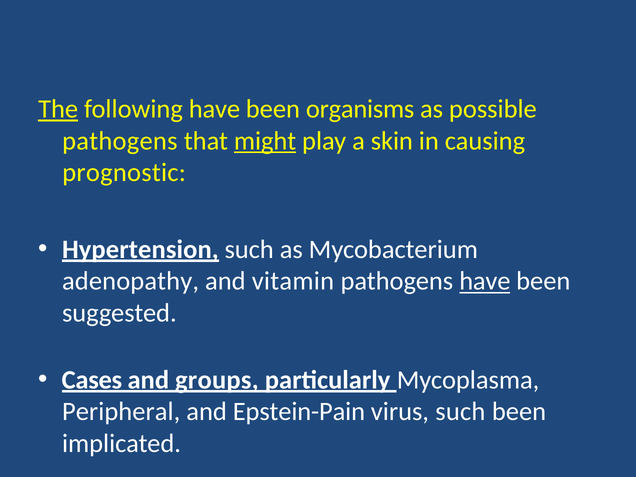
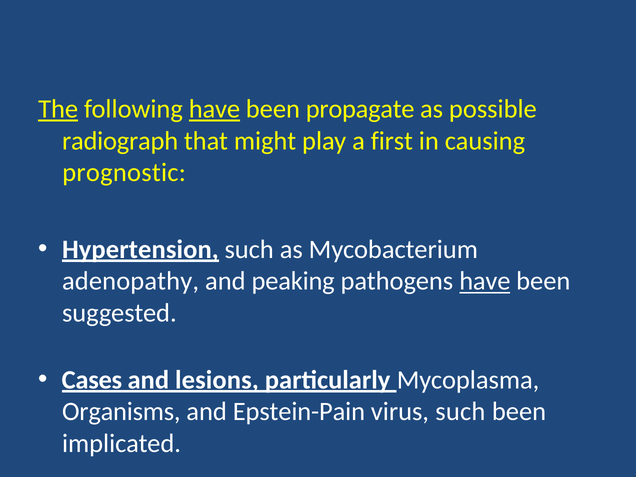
have underline: none -> present (214, 109)
organisms: organisms -> propagate (360, 109)
pathogens: pathogens -> radiograph (120, 141)
might underline: present -> none (265, 141)
skin: skin -> first (392, 141)
vitamin: vitamin -> peaking (293, 281)
groups: groups -> lesions (217, 380)
Peripheral: Peripheral -> Organisms (121, 412)
